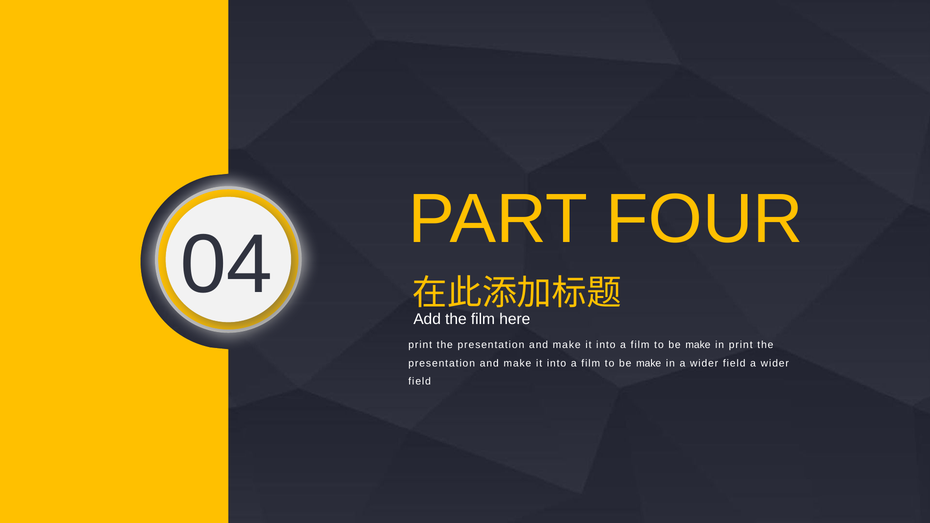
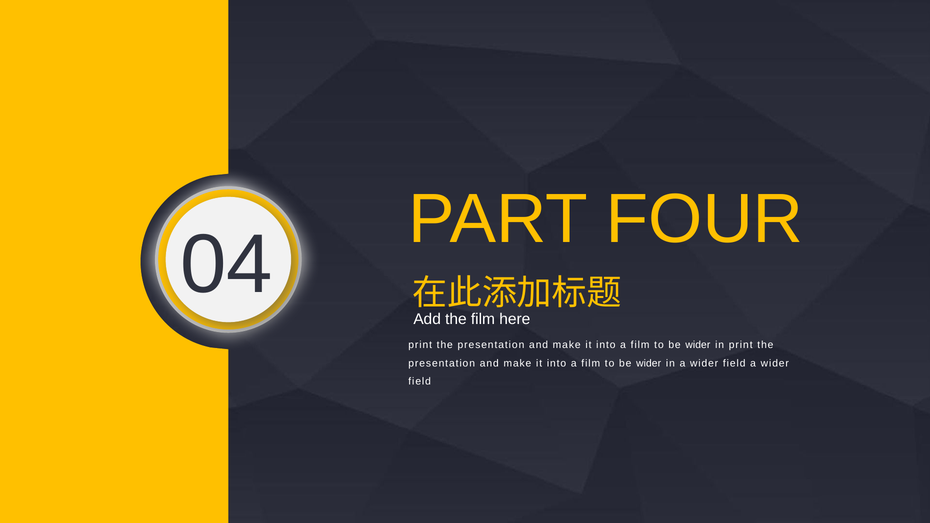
make: make -> wider (698, 345)
make: make -> wider (649, 363)
